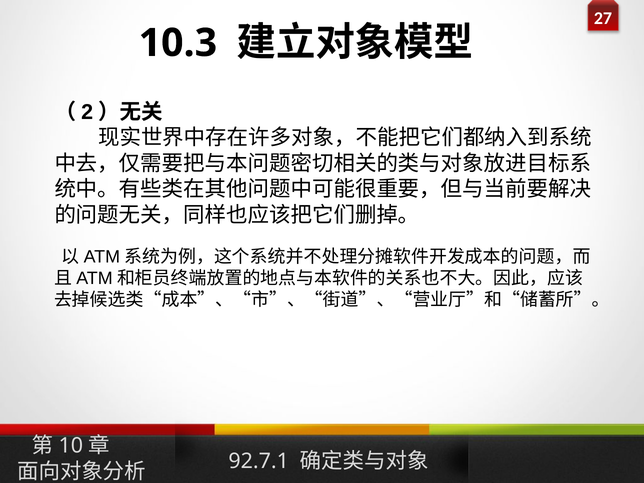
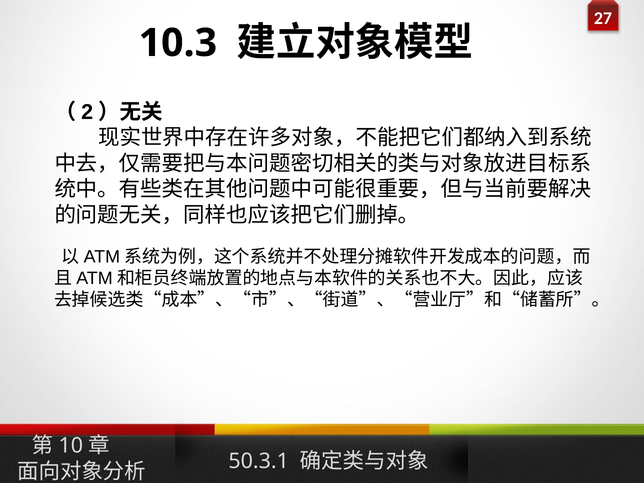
92.7.1: 92.7.1 -> 50.3.1 (259, 461)
